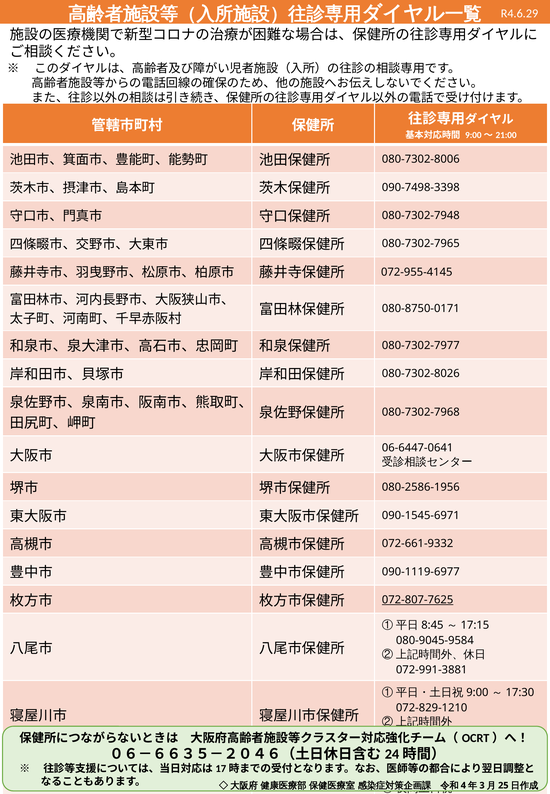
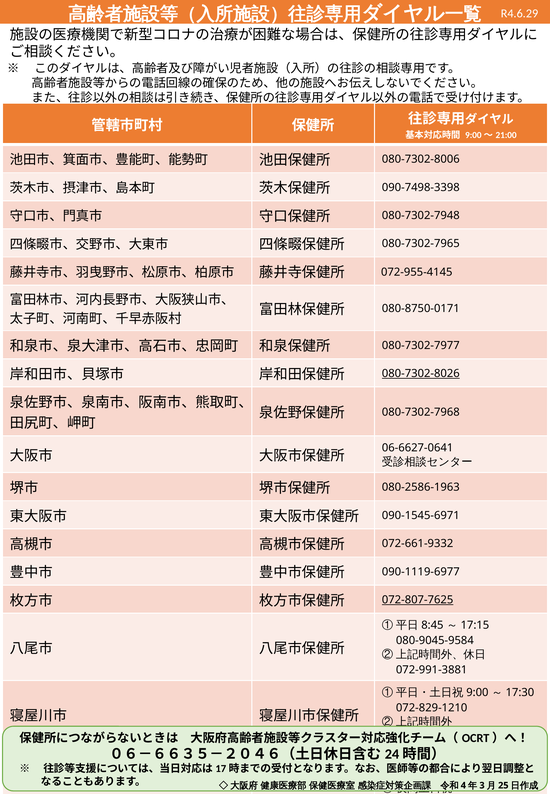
080-7302-8026 underline: none -> present (421, 374)
06-6447-0641: 06-6447-0641 -> 06-6627-0641 (418, 448)
080-2586-1956: 080-2586-1956 -> 080-2586-1963 (421, 488)
